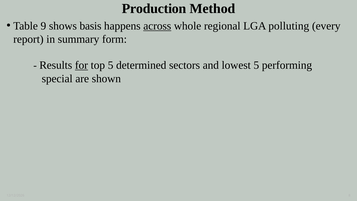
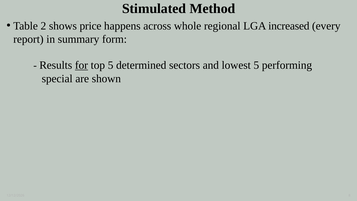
Production: Production -> Stimulated (154, 9)
9: 9 -> 2 (43, 26)
basis: basis -> price (91, 26)
across underline: present -> none (157, 26)
polluting: polluting -> increased (289, 26)
